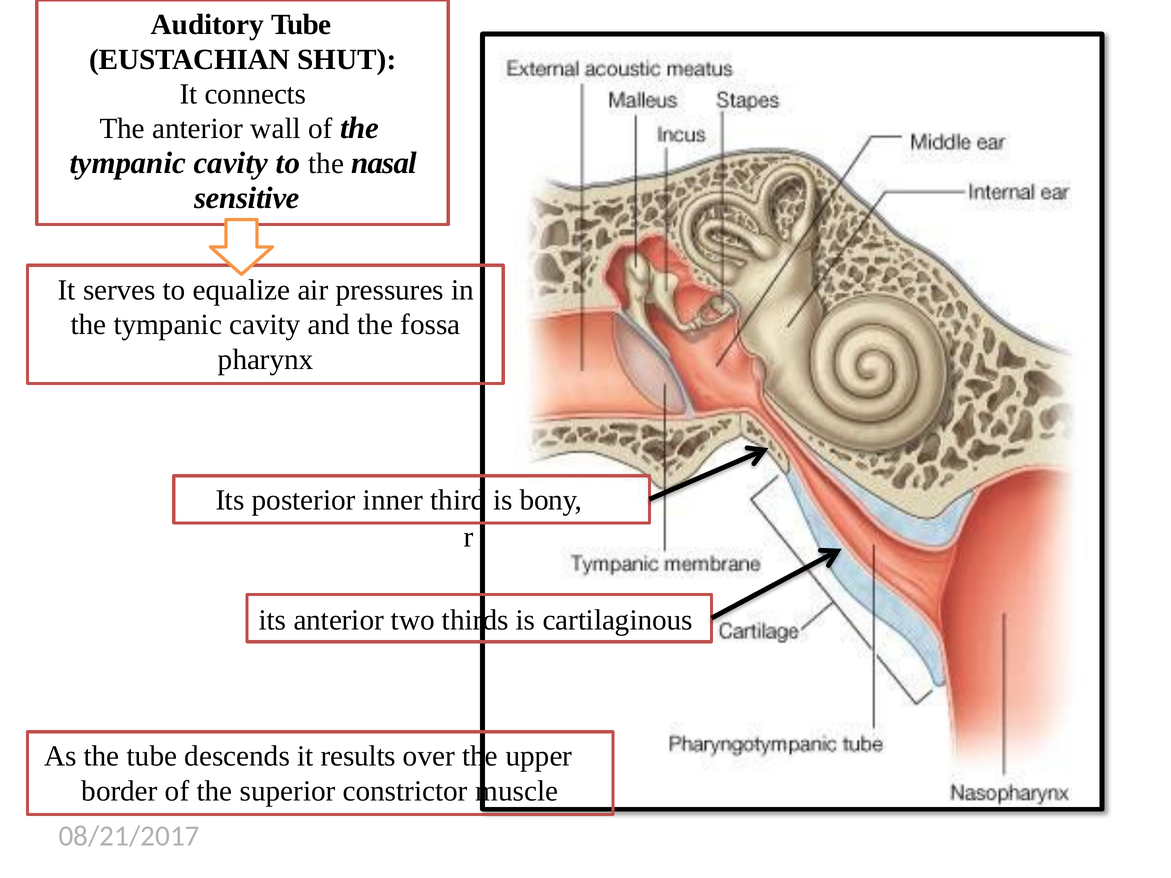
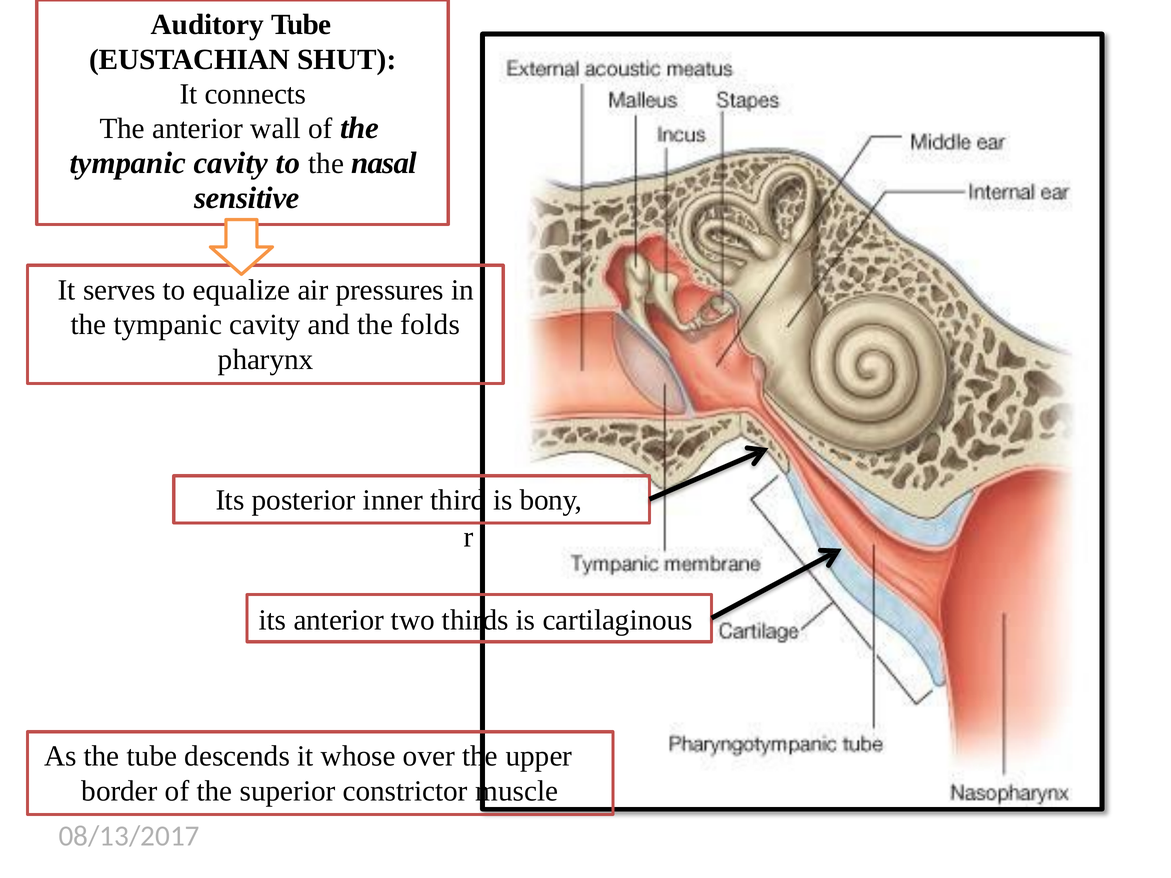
fossa: fossa -> folds (430, 325)
results: results -> whose (358, 756)
08/21/2017: 08/21/2017 -> 08/13/2017 (129, 836)
